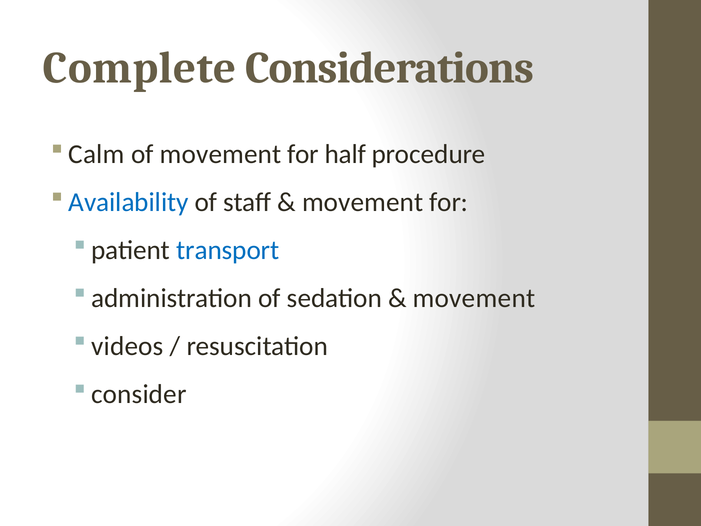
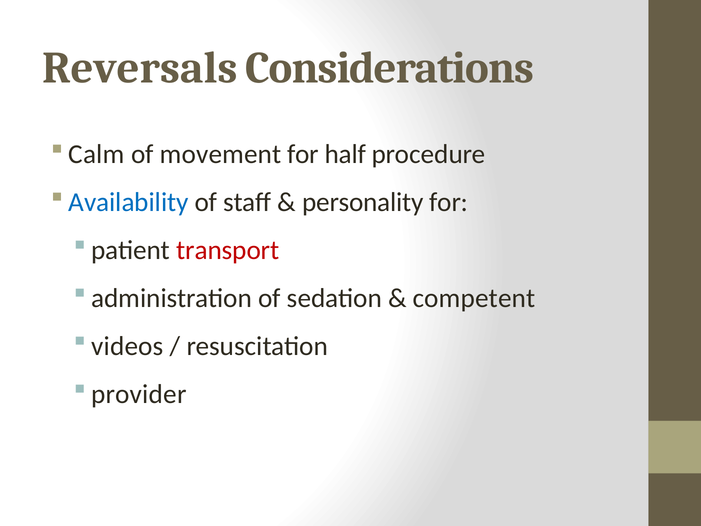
Complete: Complete -> Reversals (140, 68)
movement: movement -> personality (363, 202)
transport colour: blue -> red (228, 250)
movement: movement -> competent (474, 298)
consider: consider -> provider (139, 394)
